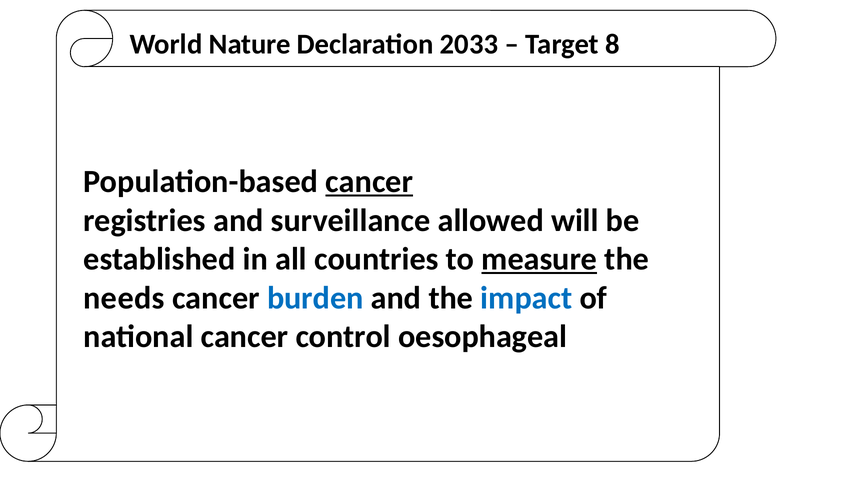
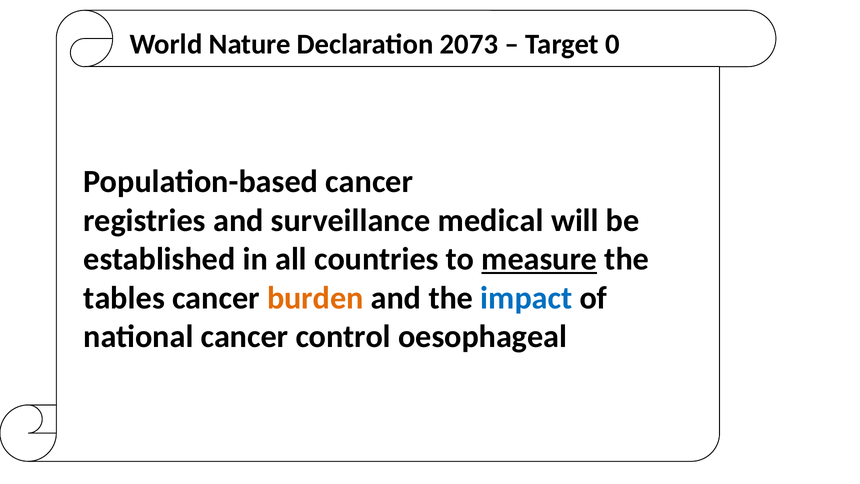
2033: 2033 -> 2073 (469, 44)
8: 8 -> 0 (613, 44)
cancer underline: present -> none (369, 182)
allowed: allowed -> medical (491, 220)
needs: needs -> tables (124, 298)
burden colour: blue -> orange (315, 298)
